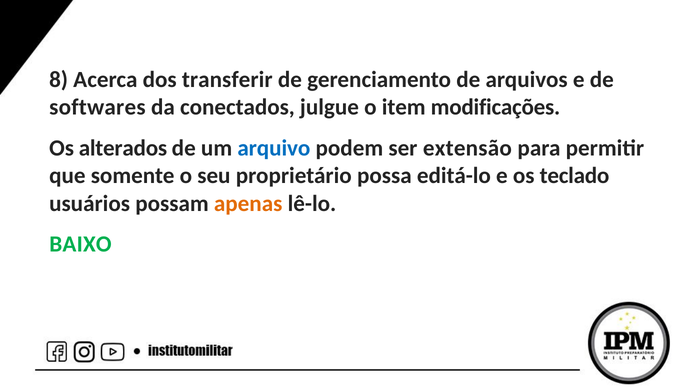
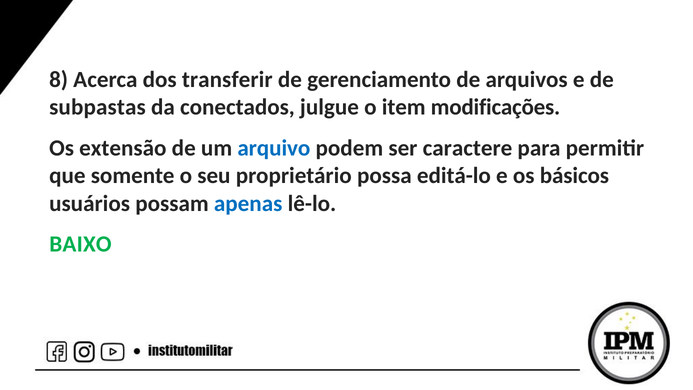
softwares: softwares -> subpastas (97, 107)
alterados: alterados -> extensão (123, 148)
extensão: extensão -> caractere (468, 148)
teclado: teclado -> básicos (574, 176)
apenas colour: orange -> blue (248, 203)
